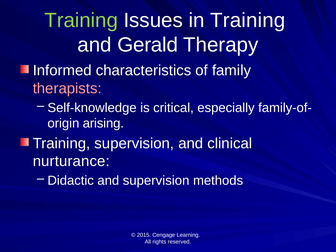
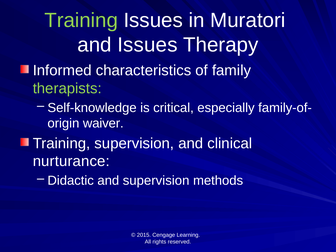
in Training: Training -> Muratori (248, 20)
and Gerald: Gerald -> Issues (147, 45)
therapists colour: pink -> light green (67, 88)
arising: arising -> waiver (103, 123)
